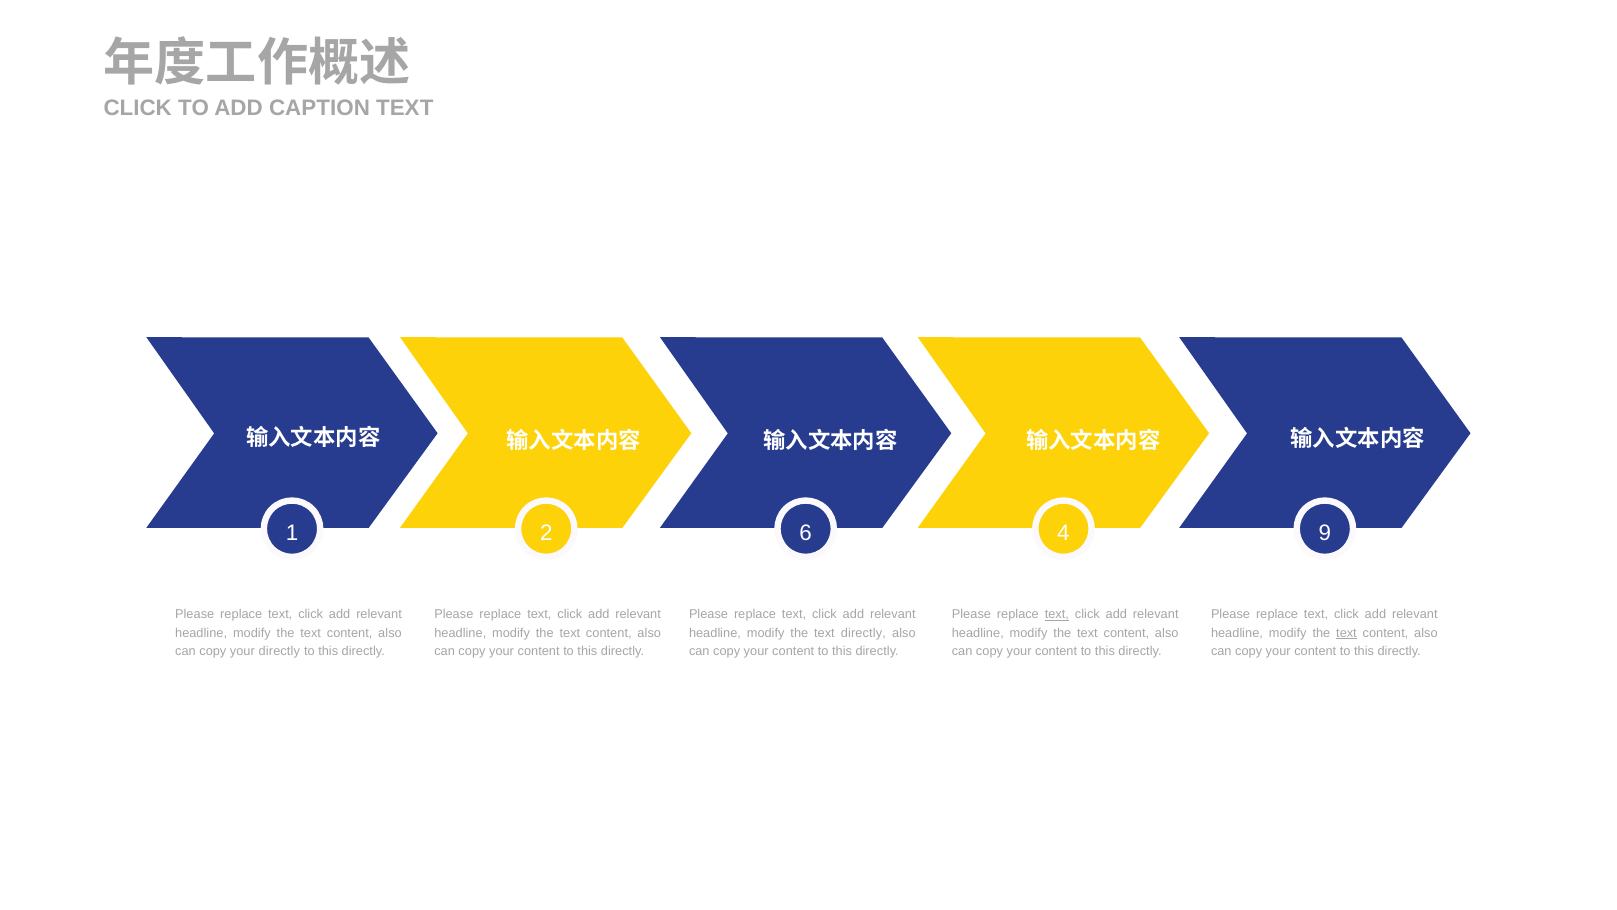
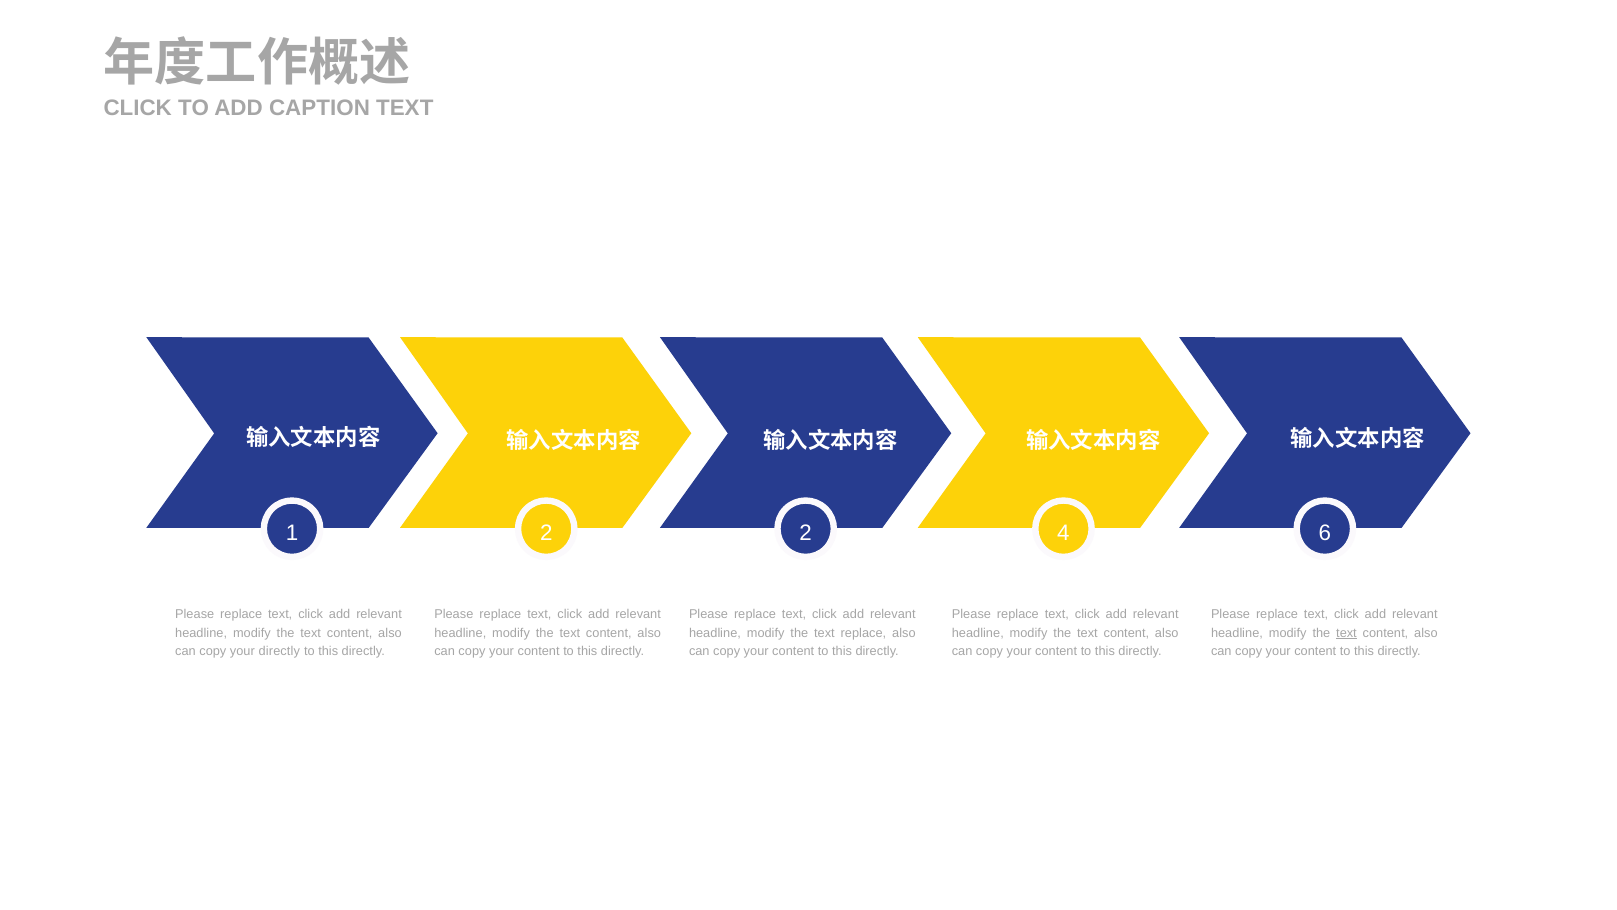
2 6: 6 -> 2 (806, 533)
9: 9 -> 6 (1325, 533)
text underline: present -> none (1057, 614)
text directly: directly -> replace (863, 633)
